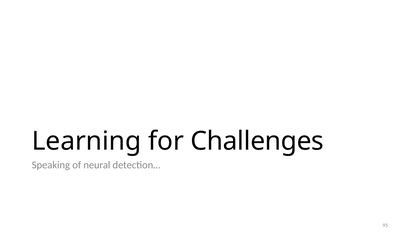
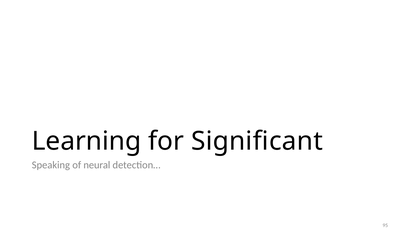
Challenges: Challenges -> Significant (257, 141)
